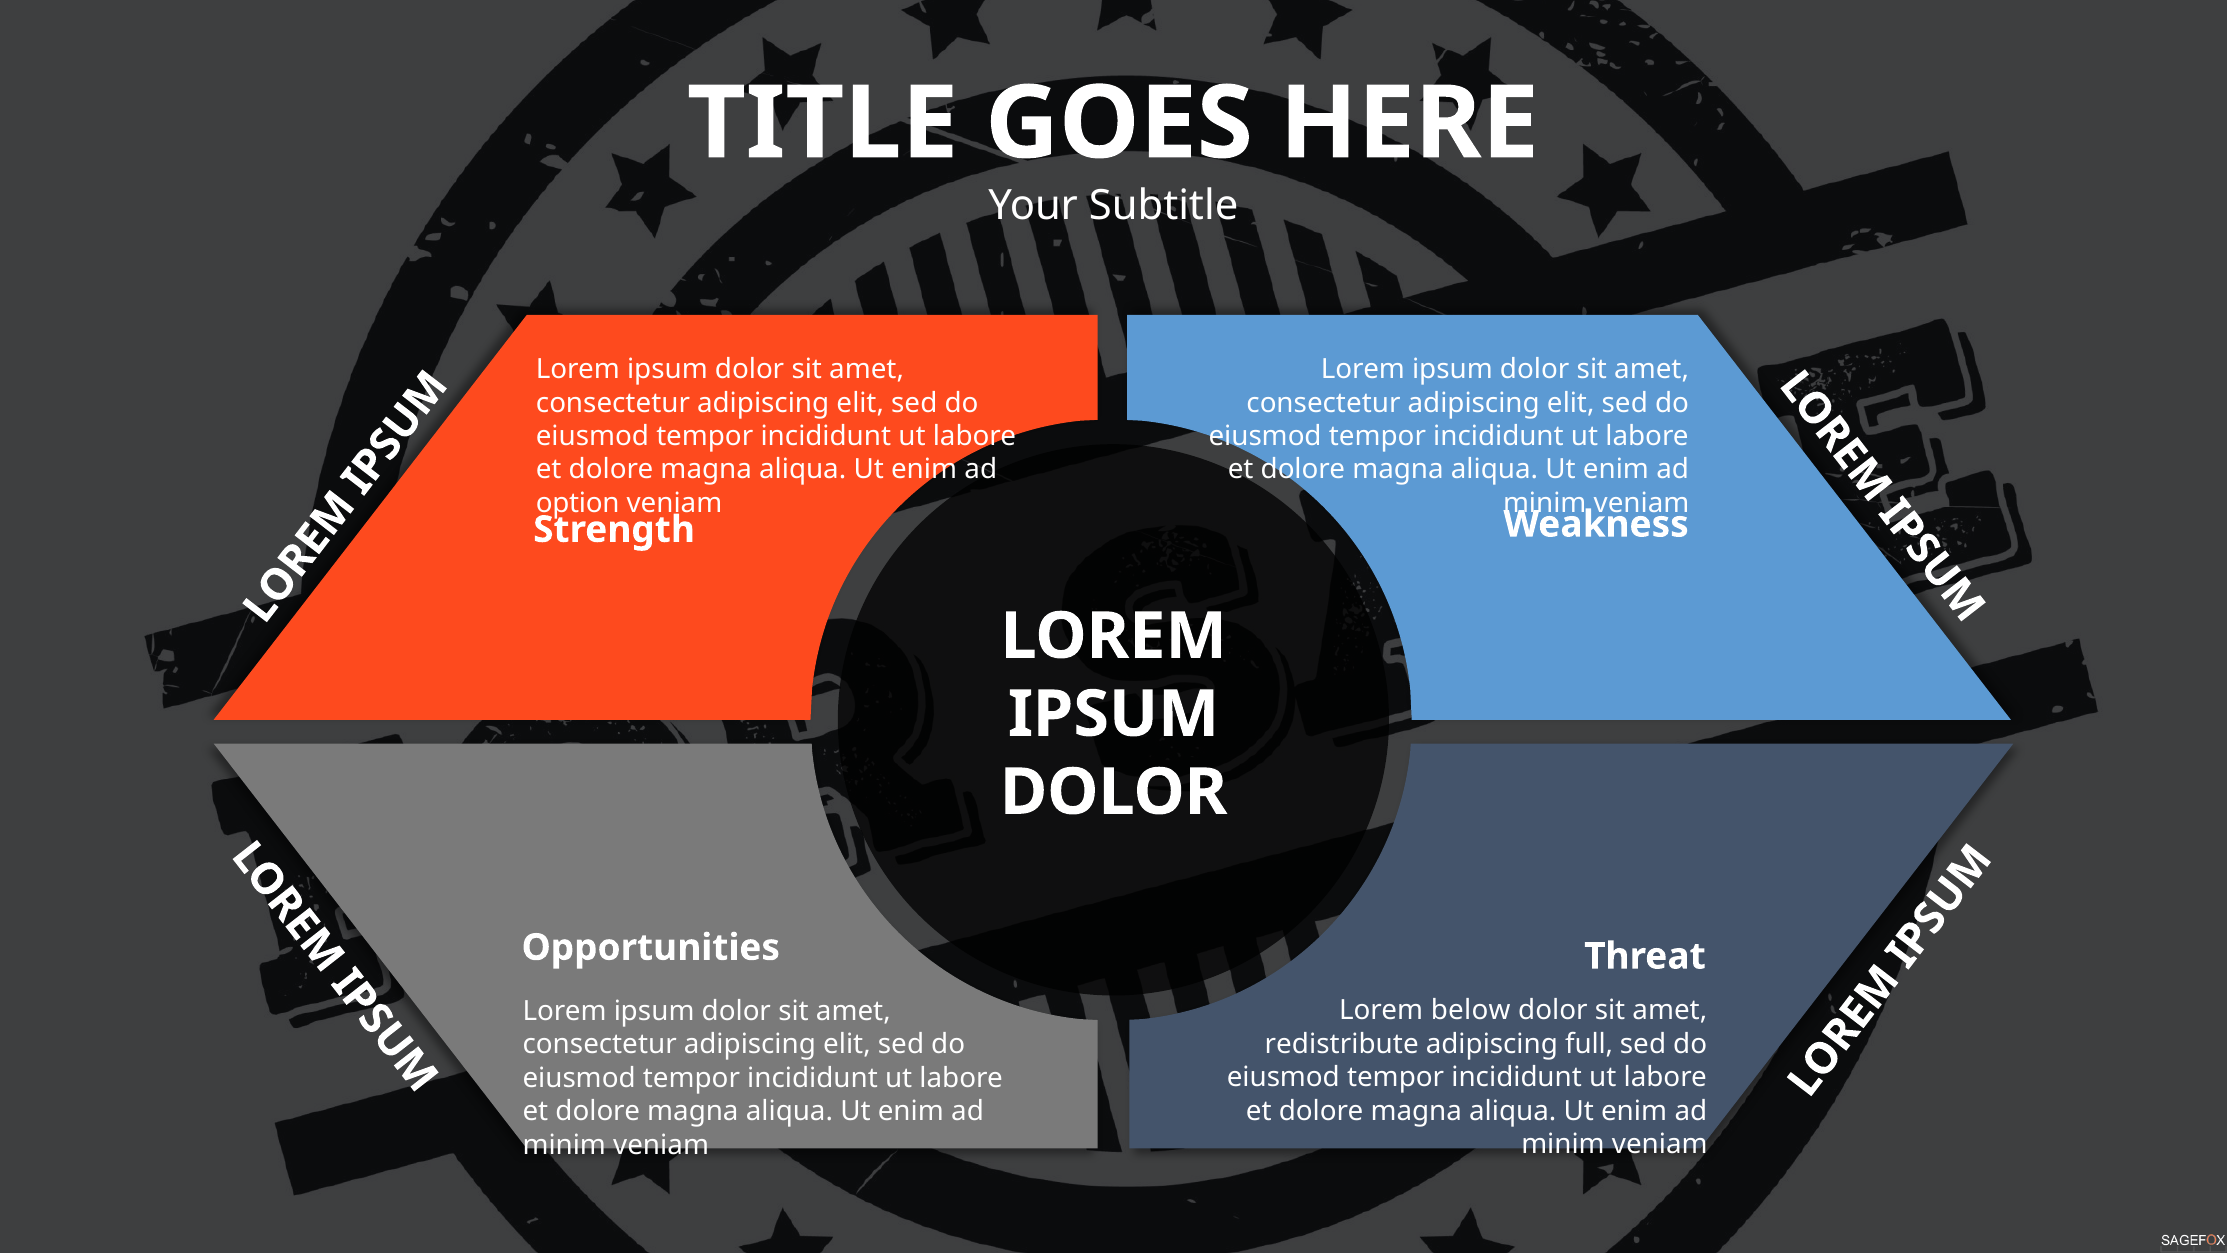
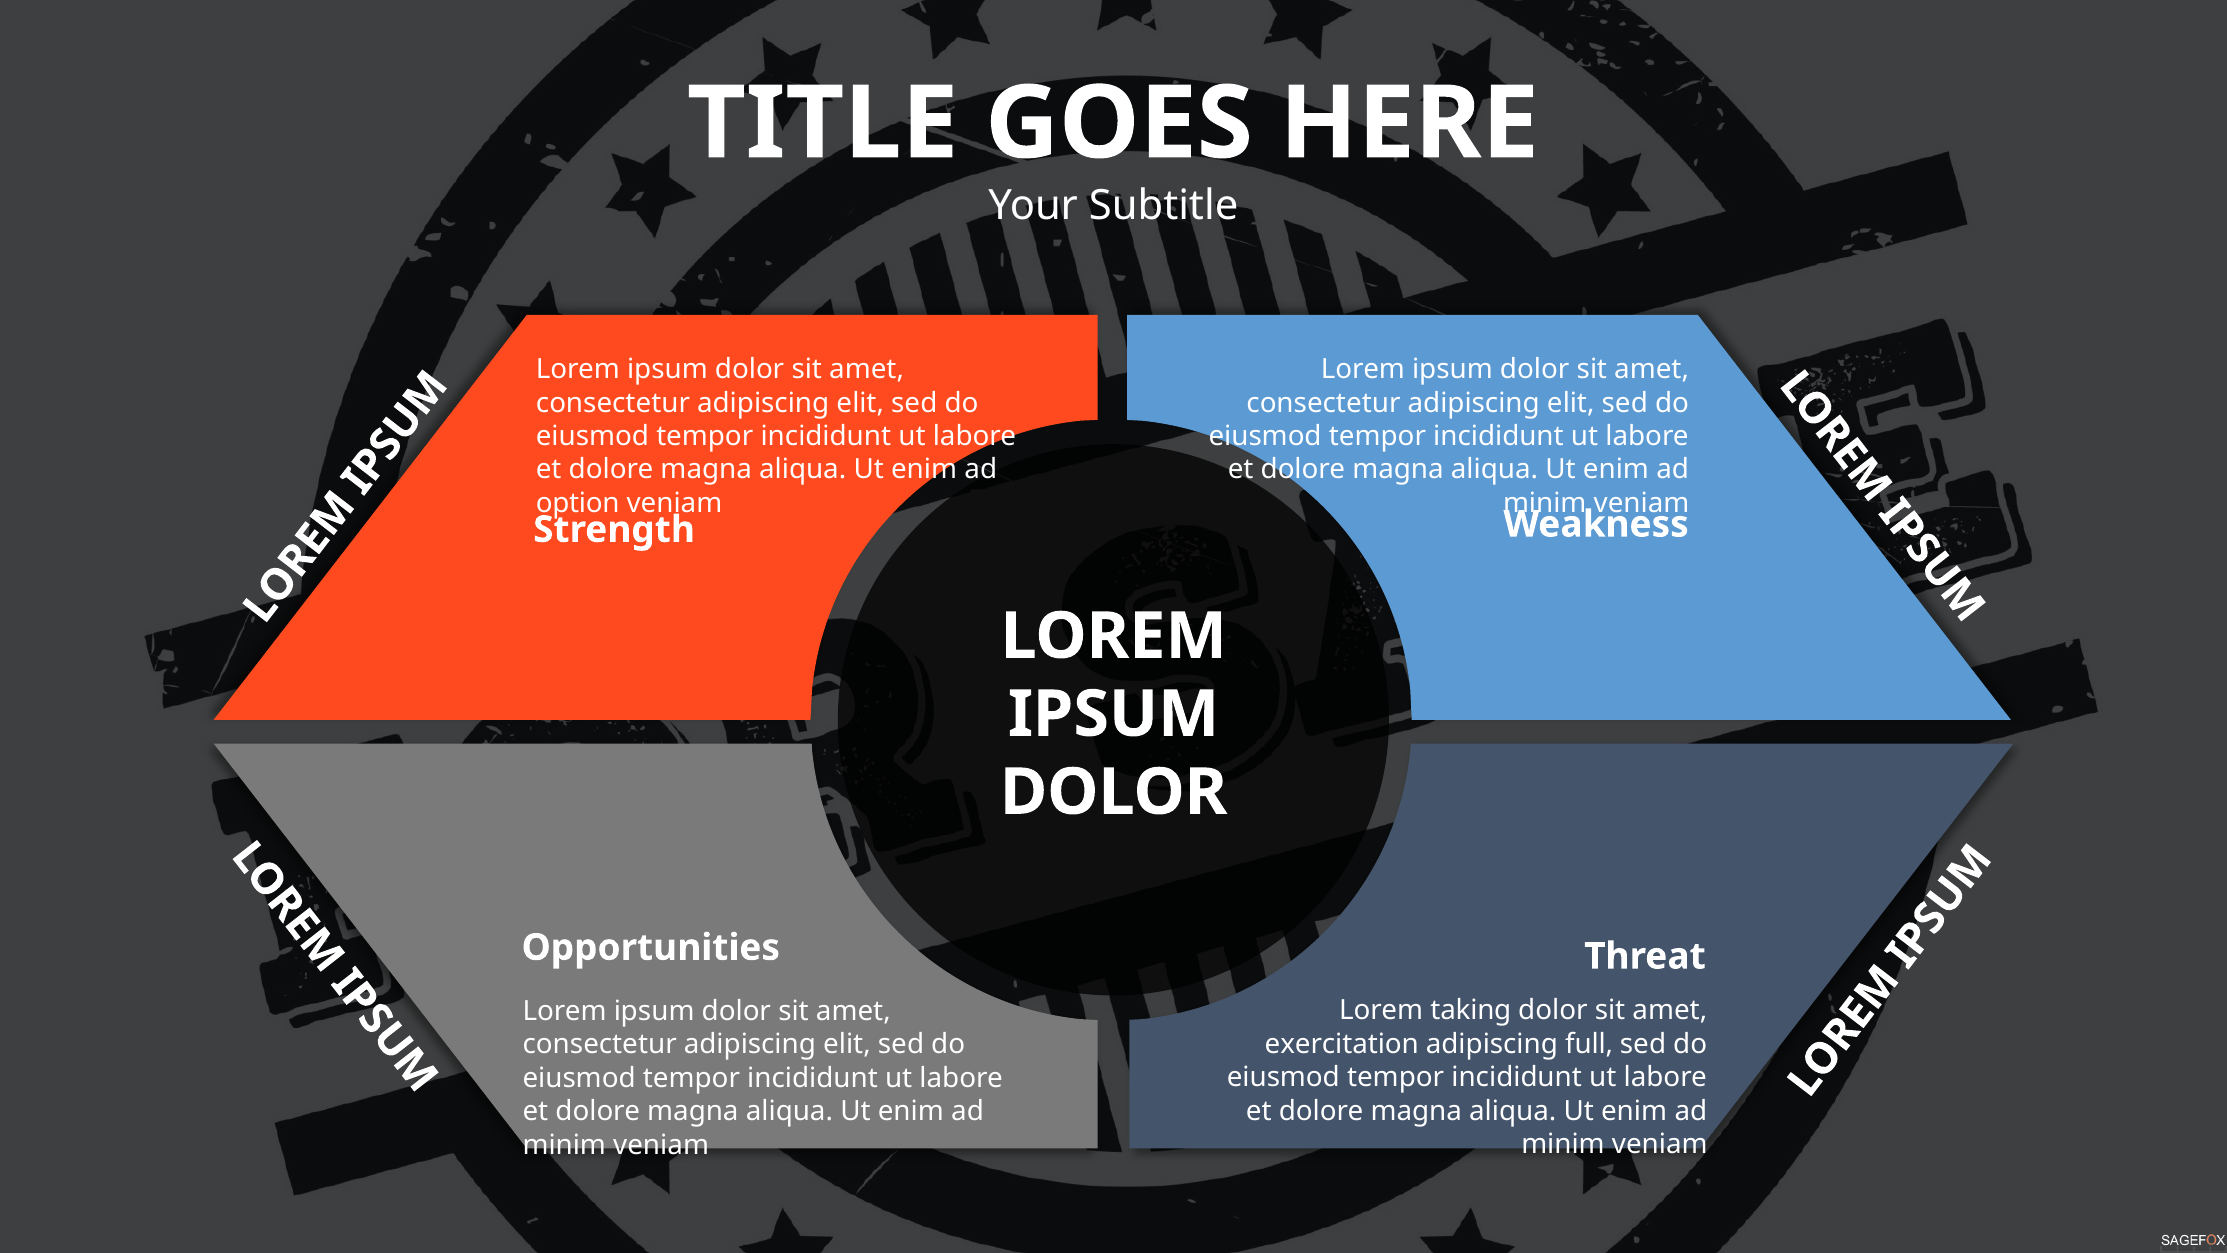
below: below -> taking (1471, 1010)
redistribute: redistribute -> exercitation (1342, 1044)
